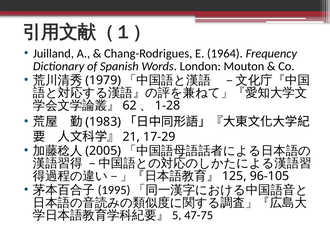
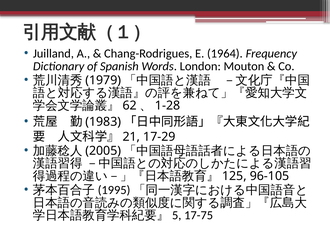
47-75: 47-75 -> 17-75 (199, 215)
